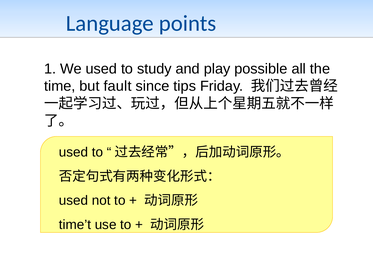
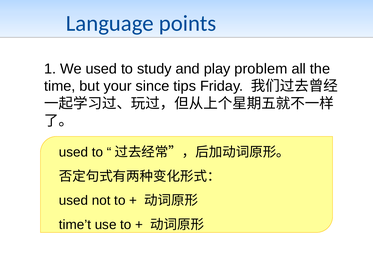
possible: possible -> problem (261, 69)
fault: fault -> your (118, 86)
